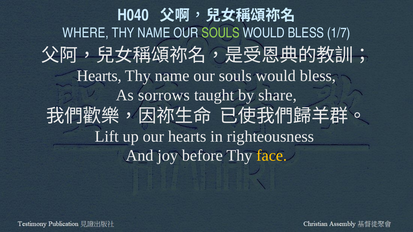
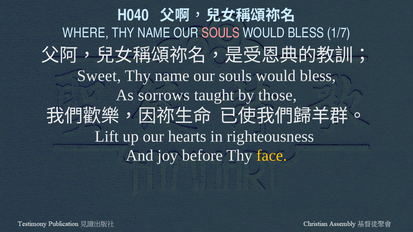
SOULS colour: light green -> pink (221, 33)
Hearts: Hearts -> Sweet (99, 76)
share: share -> those (277, 95)
